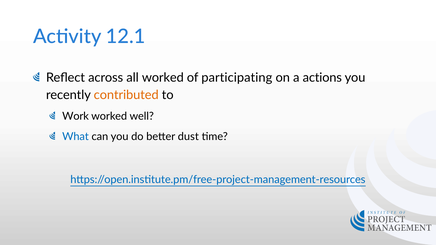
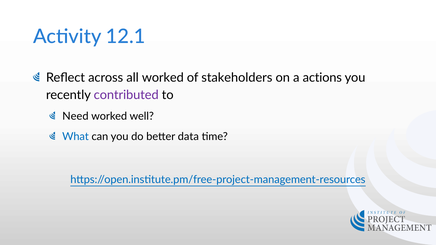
participating: participating -> stakeholders (237, 78)
contributed colour: orange -> purple (126, 95)
Work: Work -> Need (75, 116)
dust: dust -> data (188, 137)
